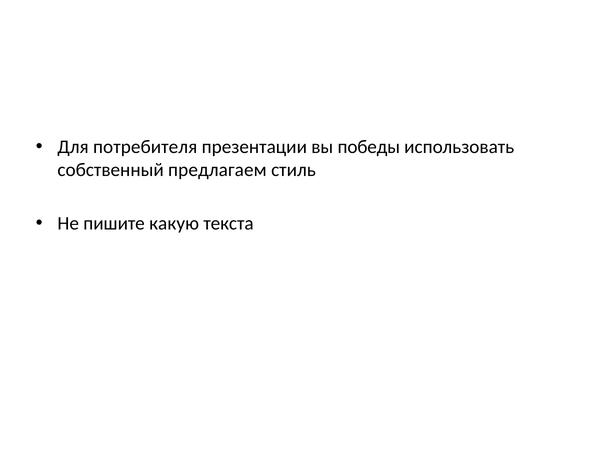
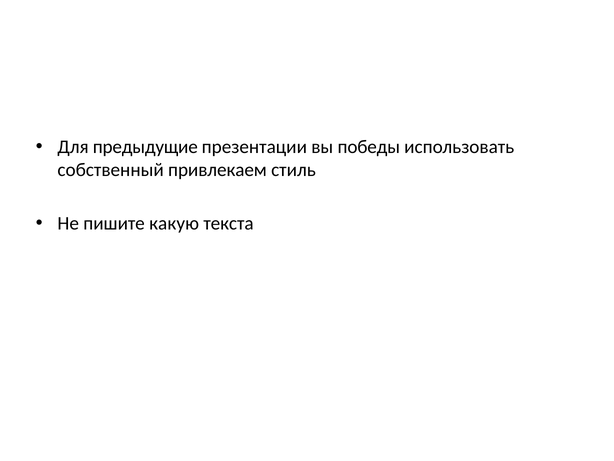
потребителя: потребителя -> предыдущие (145, 147)
предлагаем: предлагаем -> привлекаем (217, 170)
